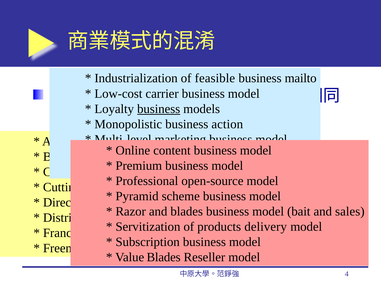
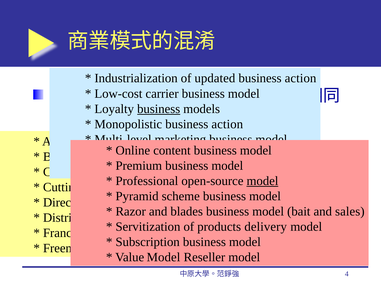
feasible: feasible -> updated (215, 78)
mailto: mailto -> action (301, 78)
model underline: none -> present (262, 181)
Value Blades: Blades -> Model (164, 257)
